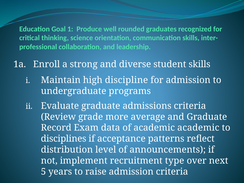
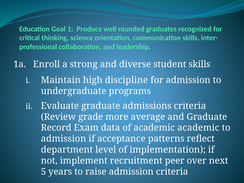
disciplines: disciplines -> admission (63, 139)
distribution: distribution -> department (67, 150)
announcements: announcements -> implementation (168, 150)
type: type -> peer (175, 161)
